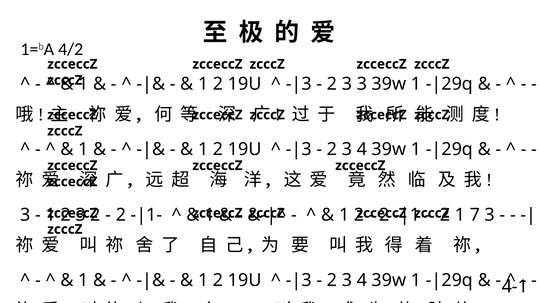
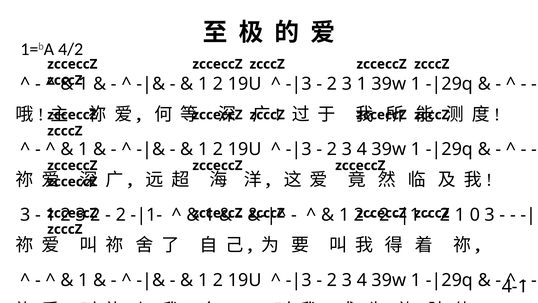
3 3: 3 -> 1 (362, 84)
7: 7 -> 0 (475, 215)
